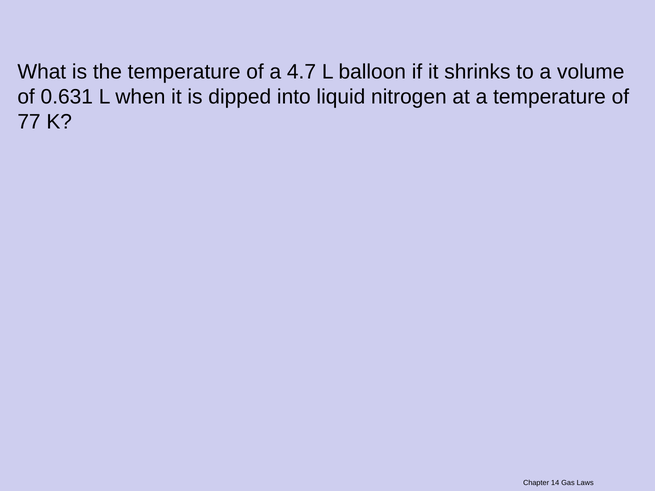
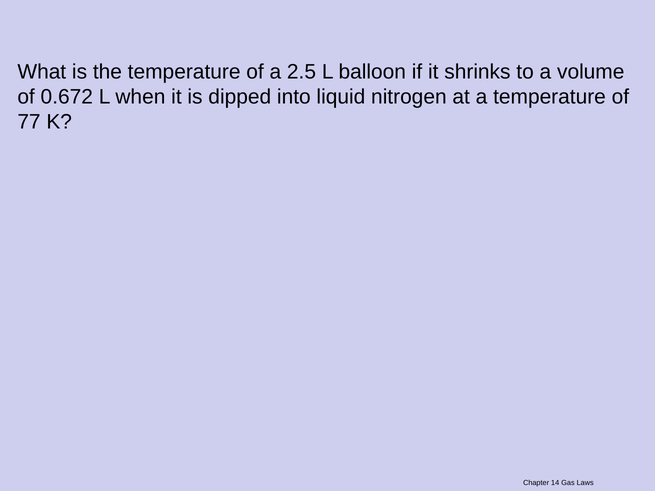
4.7: 4.7 -> 2.5 (302, 72)
0.631: 0.631 -> 0.672 (67, 97)
